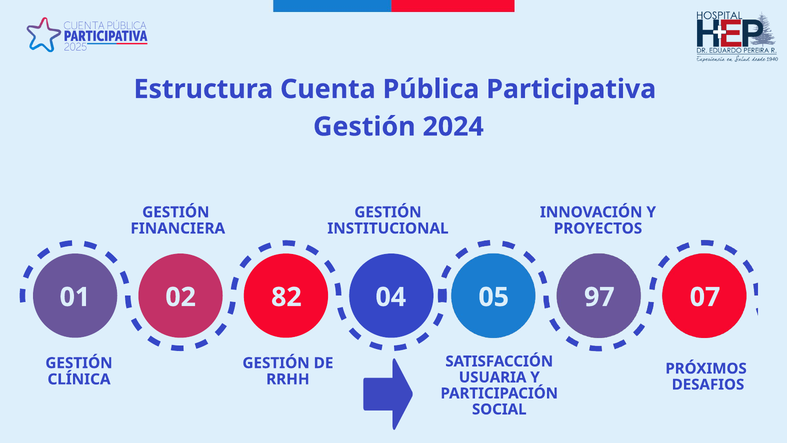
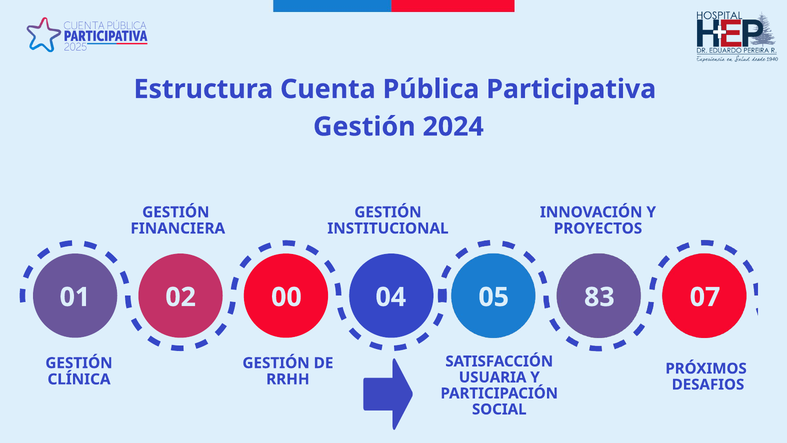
82: 82 -> 00 (286, 297)
97: 97 -> 83 (599, 297)
